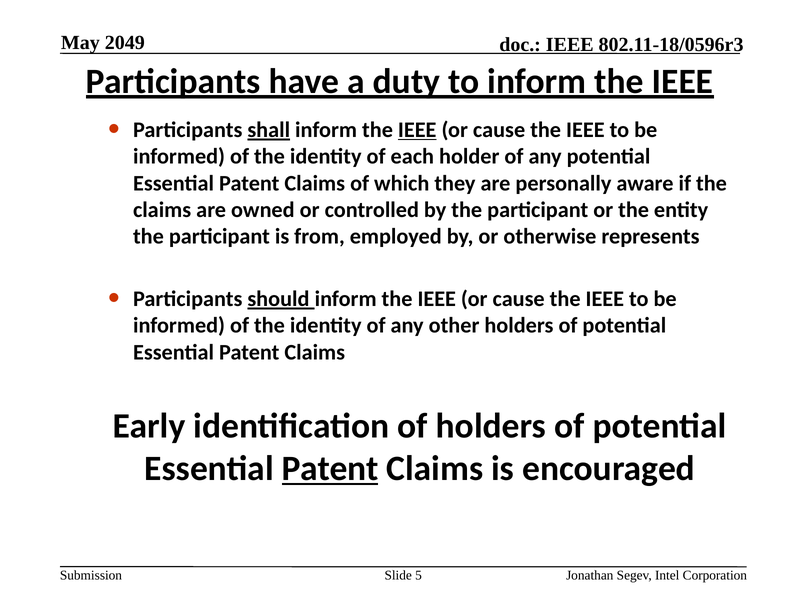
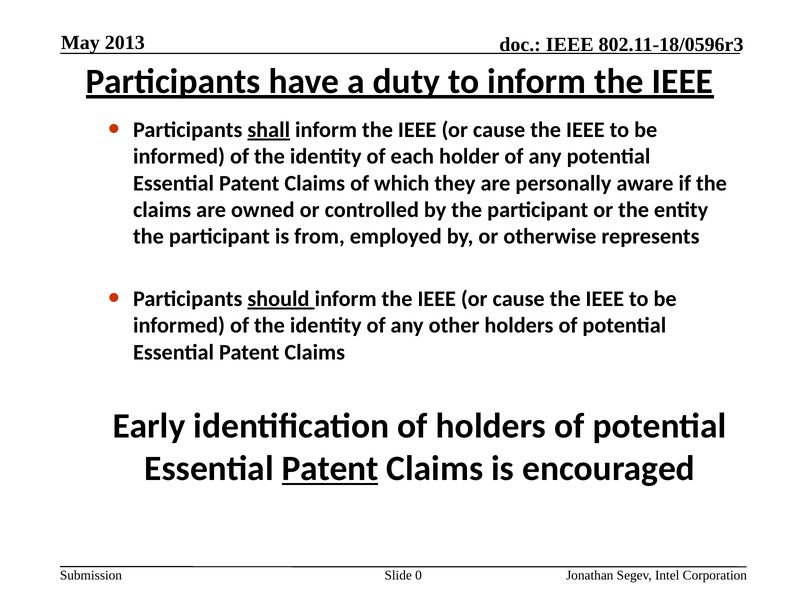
2049: 2049 -> 2013 (125, 42)
IEEE underline: present -> none (417, 130)
5: 5 -> 0 (419, 575)
